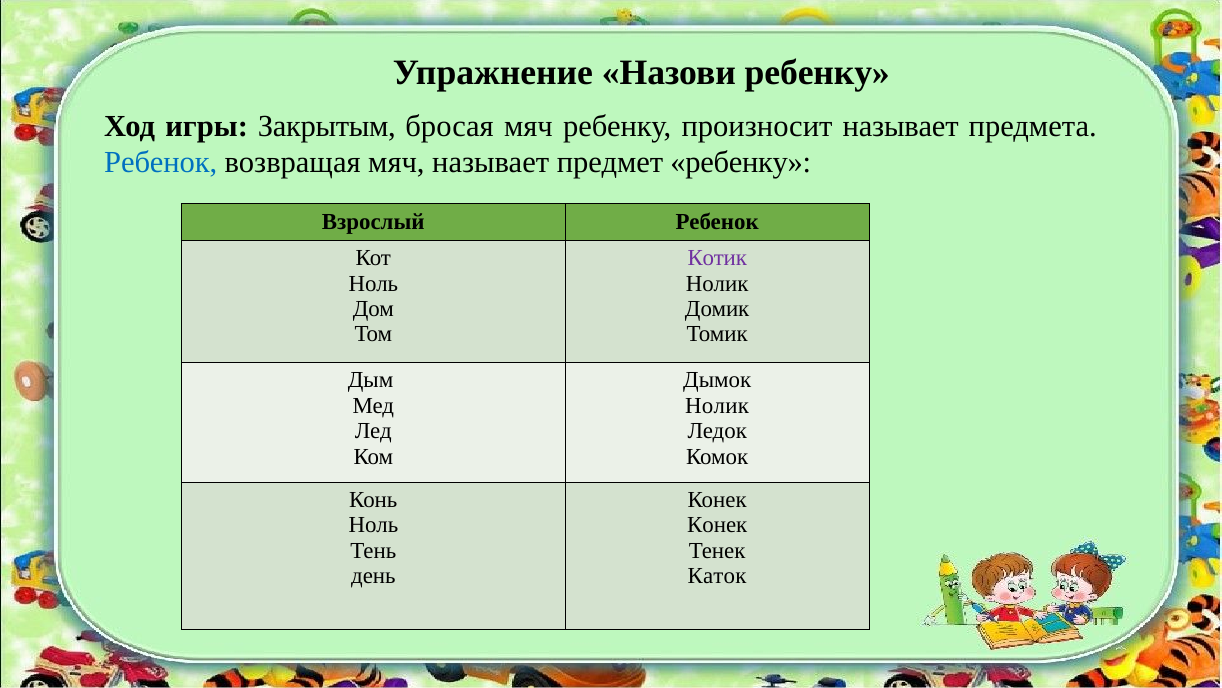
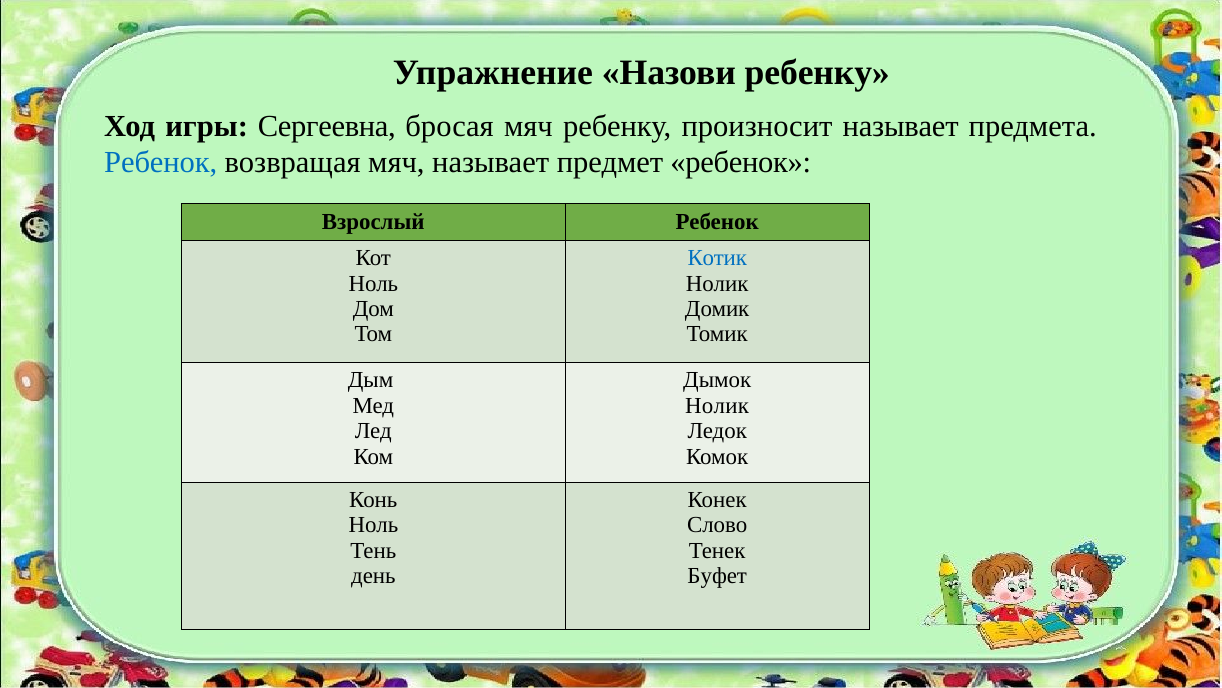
Закрытым: Закрытым -> Сергеевна (327, 126)
предмет ребенку: ребенку -> ребенок (741, 162)
Котик colour: purple -> blue (717, 258)
Конек: Конек -> Слово (717, 525)
Каток: Каток -> Буфет (717, 576)
